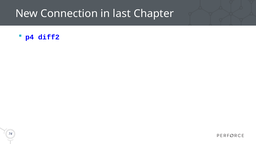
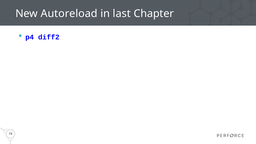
Connection: Connection -> Autoreload (69, 14)
